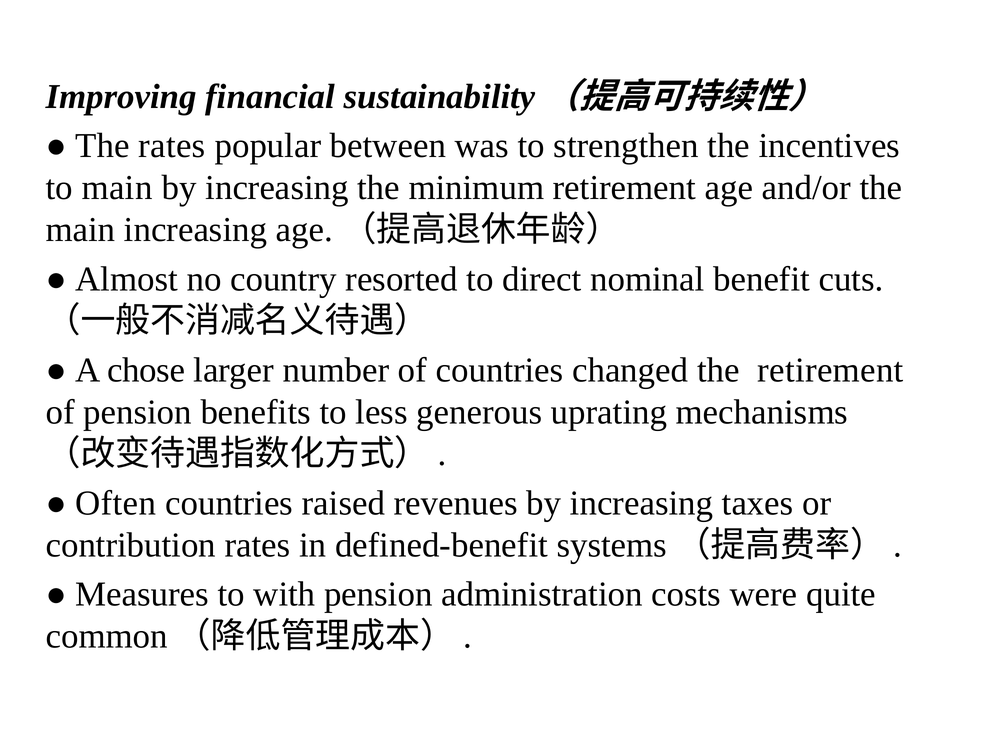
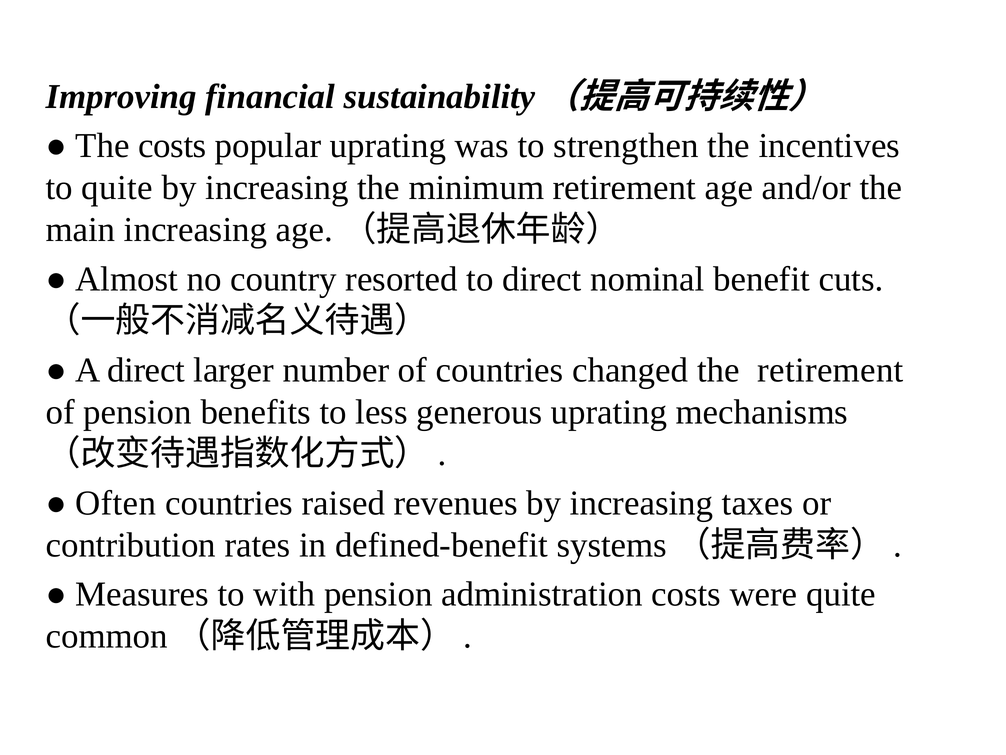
The rates: rates -> costs (172, 146)
popular between: between -> uprating (388, 146)
to main: main -> quite (117, 188)
A chose: chose -> direct (146, 370)
